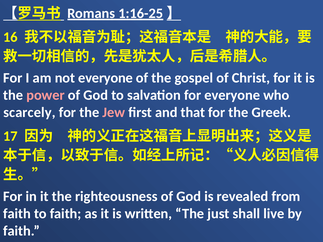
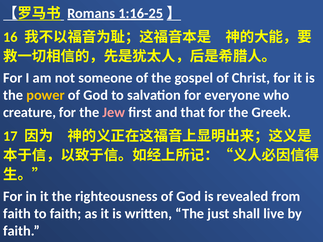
not everyone: everyone -> someone (106, 78)
power colour: pink -> yellow (46, 95)
scarcely: scarcely -> creature (30, 113)
